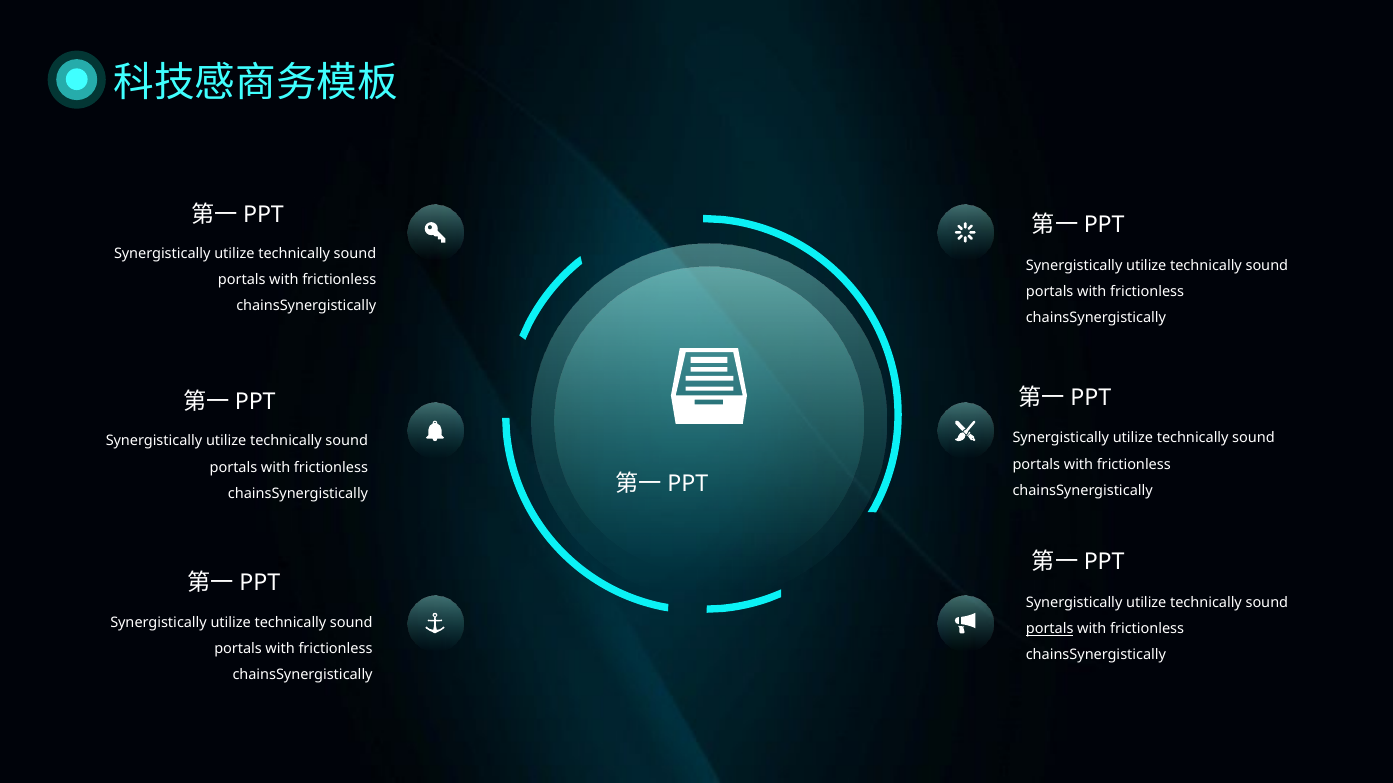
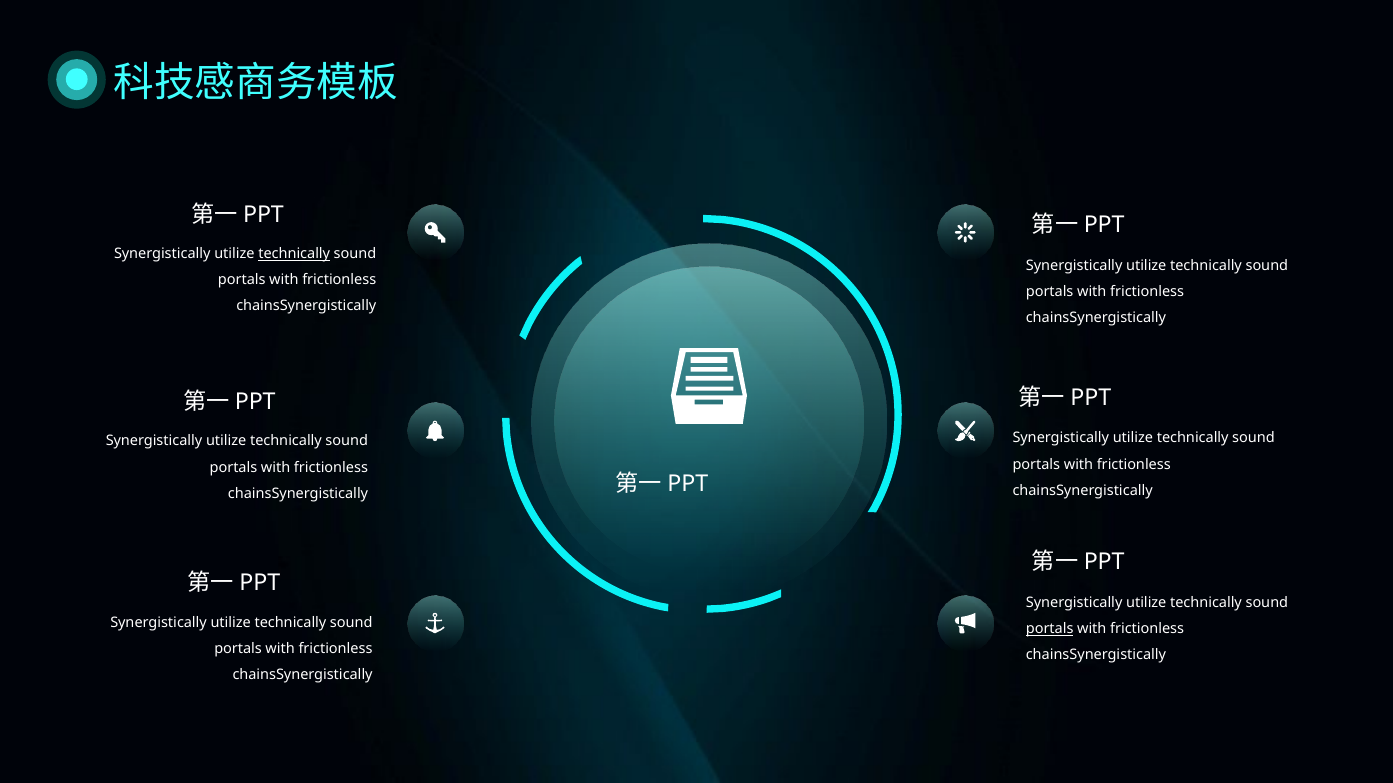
technically underline: none -> present (294, 254)
